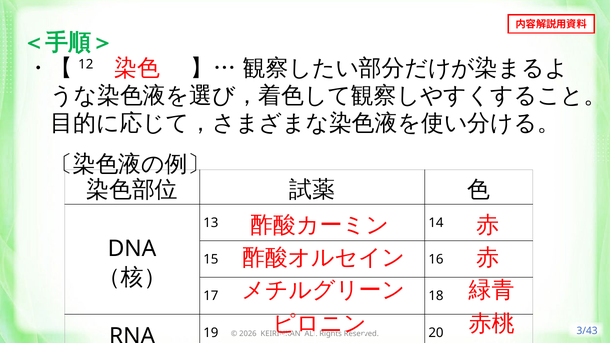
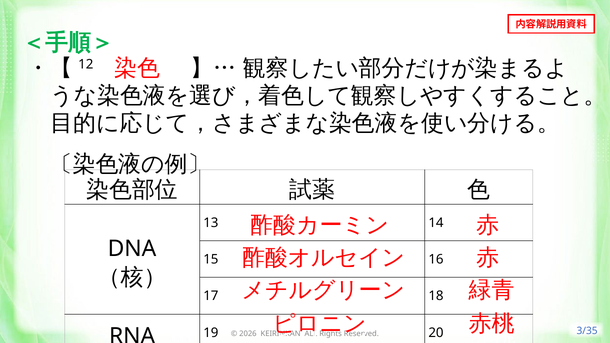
3/43: 3/43 -> 3/35 (587, 331)
